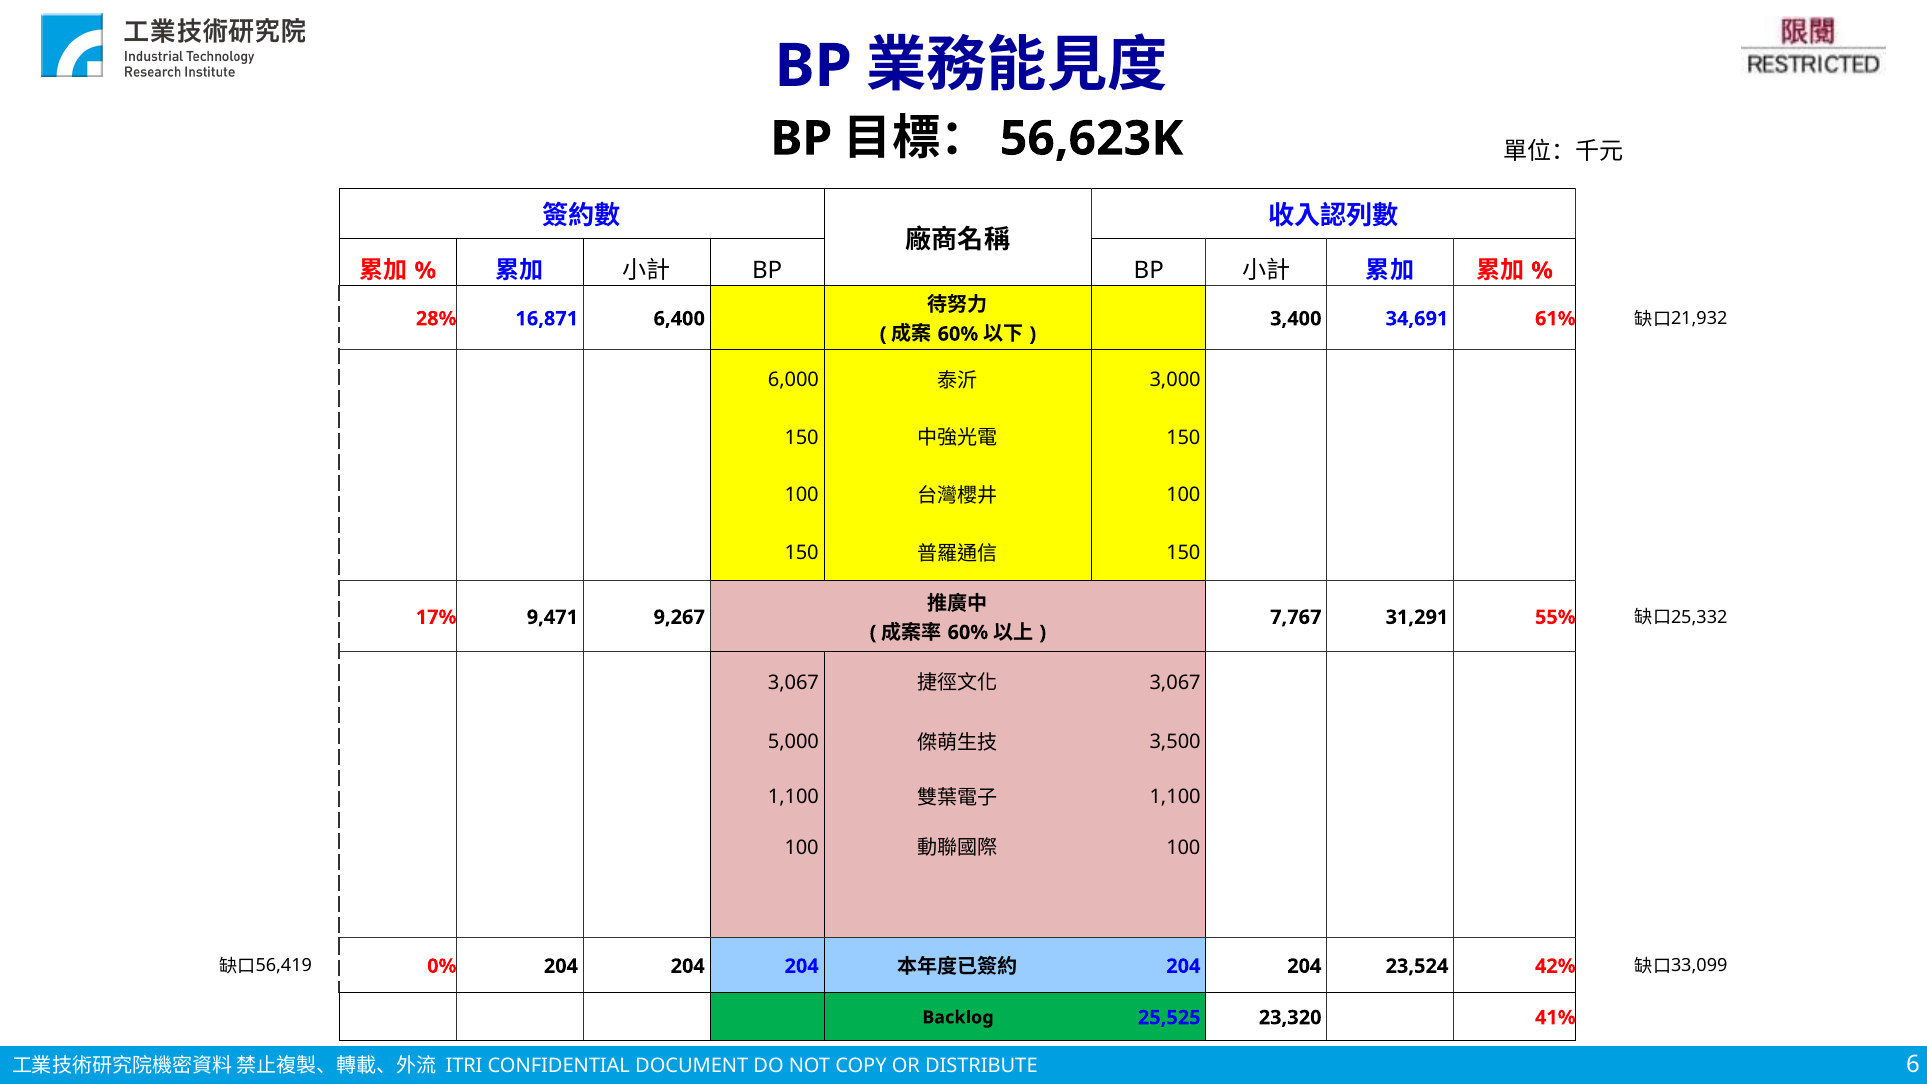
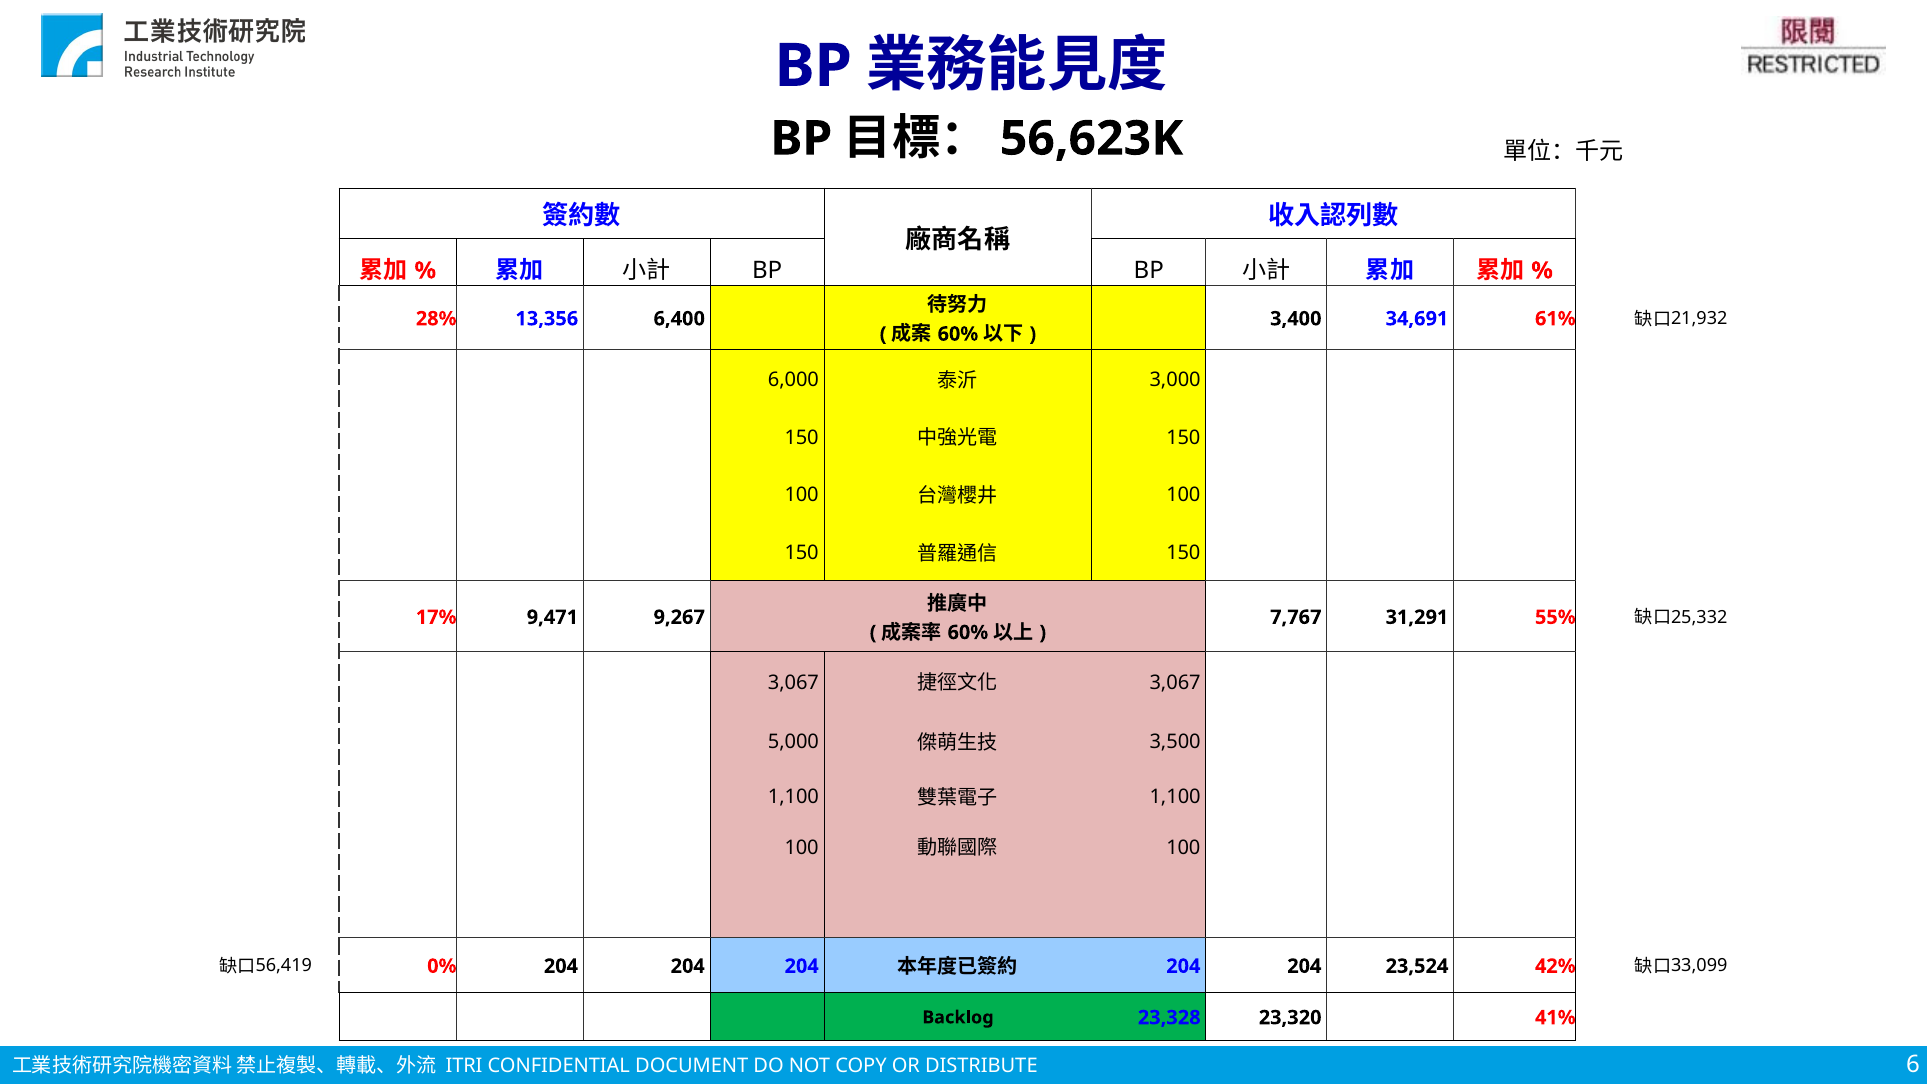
16,871: 16,871 -> 13,356 (547, 319)
25,525: 25,525 -> 23,328 (1169, 1018)
